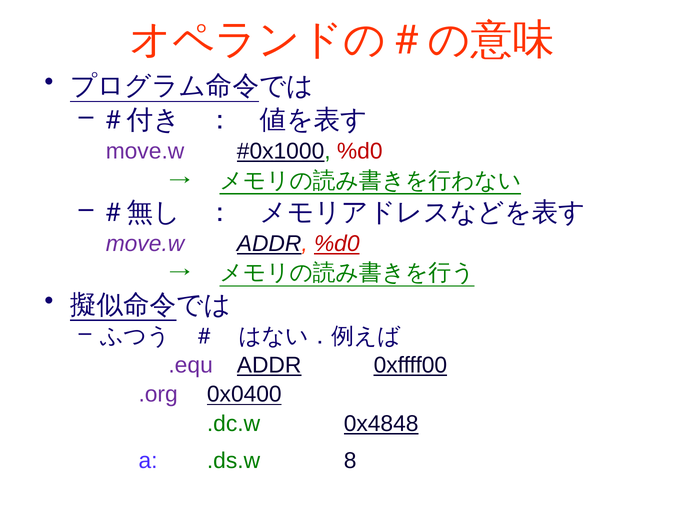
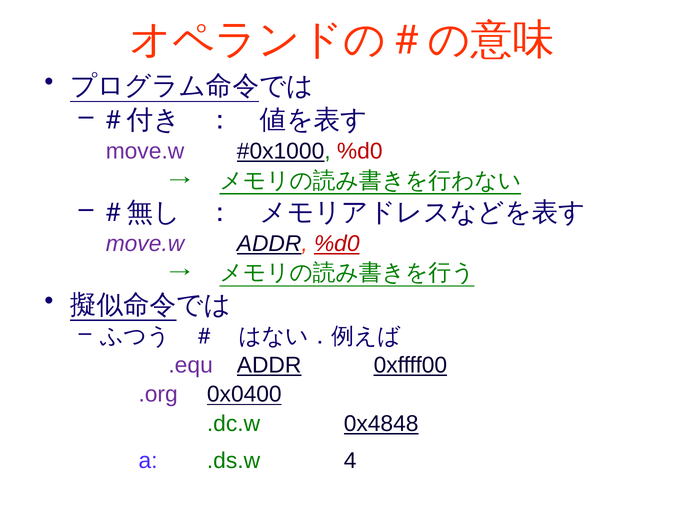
8: 8 -> 4 (350, 461)
